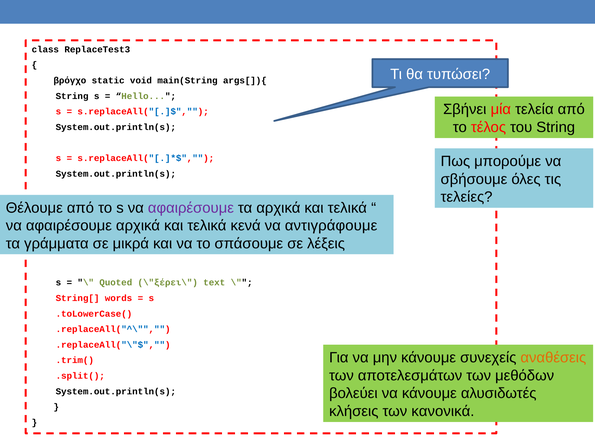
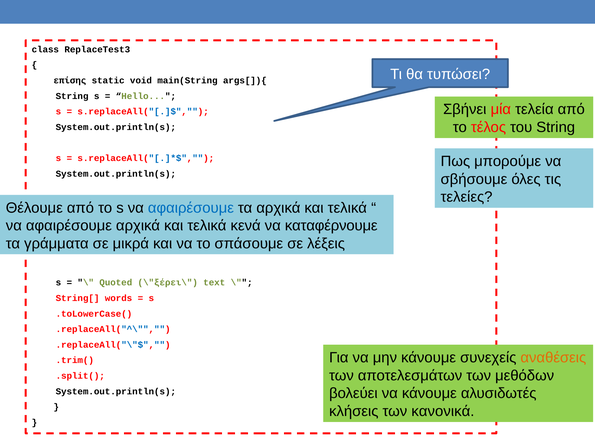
βρόγχο: βρόγχο -> επίσης (70, 81)
αφαιρέσουμε colour: purple -> blue (191, 208)
αντιγράφουμε: αντιγράφουμε -> καταφέρνουμε (331, 226)
